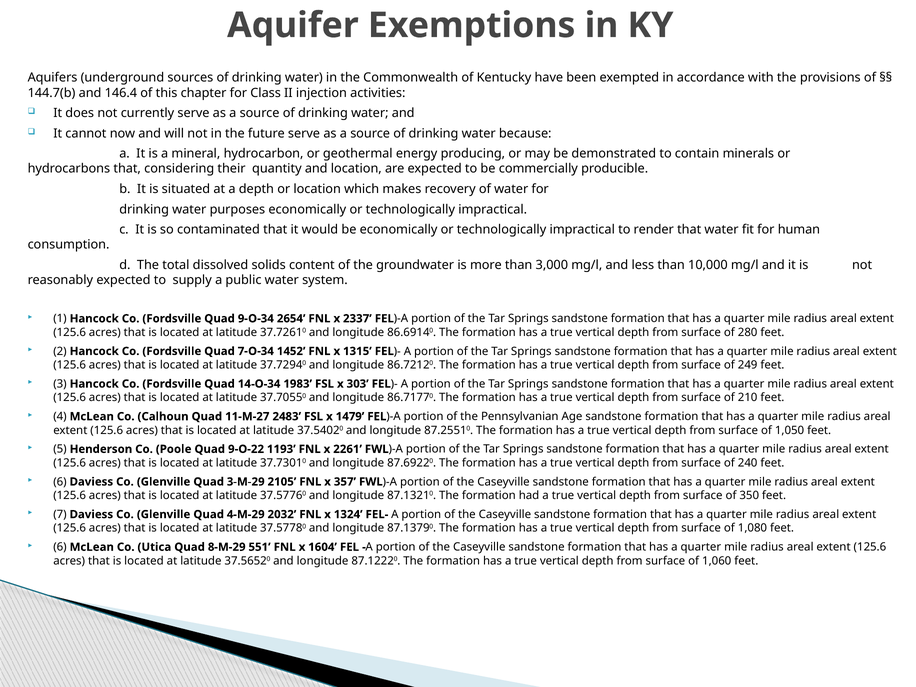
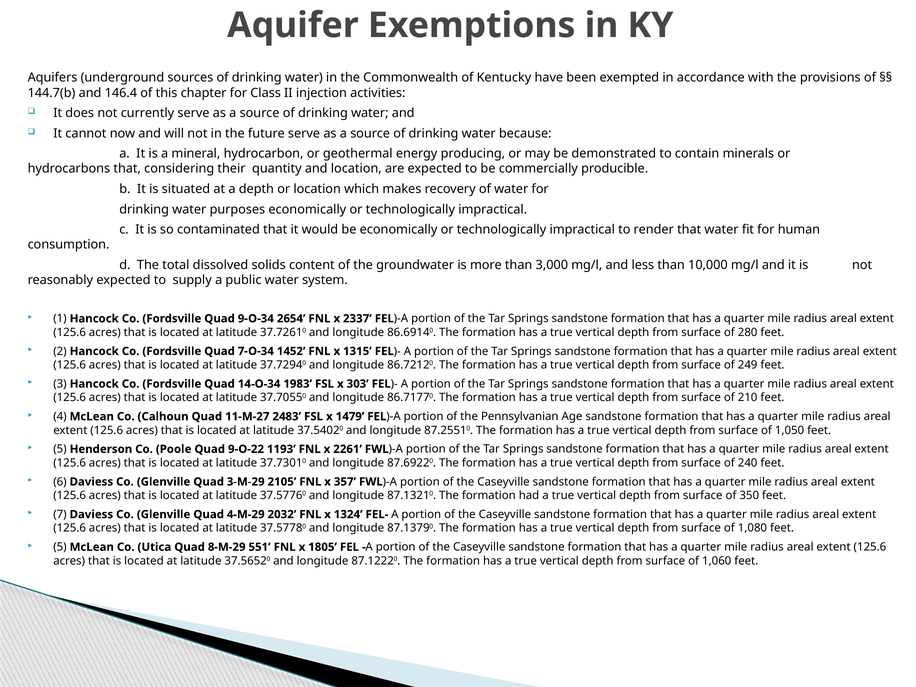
6: 6 -> 5 (60, 547)
1604: 1604 -> 1805 (323, 547)
